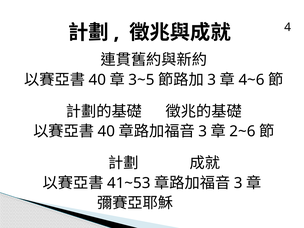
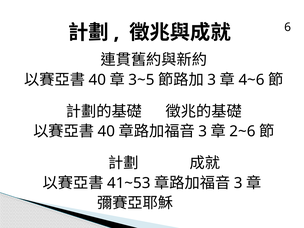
4: 4 -> 6 (288, 27)
